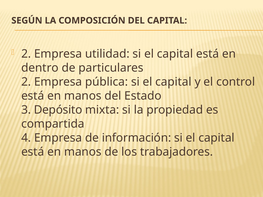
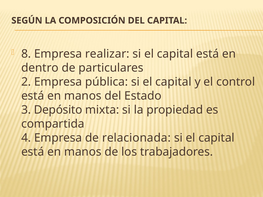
2: 2 -> 8 (26, 54)
utilidad: utilidad -> realizar (107, 54)
información: información -> relacionada (136, 138)
